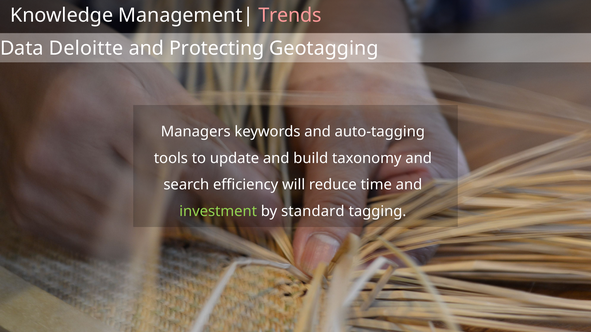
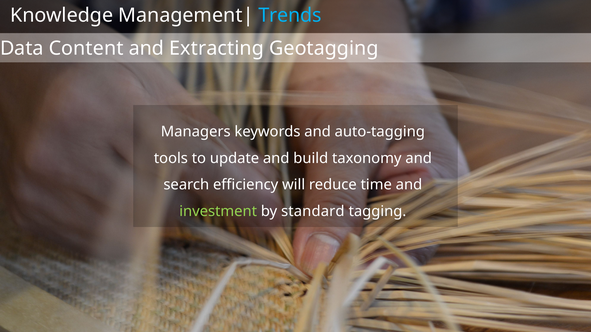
Trends colour: pink -> light blue (290, 15)
Deloitte: Deloitte -> Content (86, 49)
Protecting: Protecting -> Extracting (217, 49)
